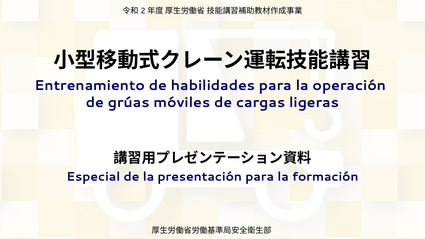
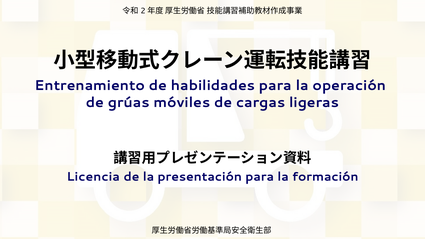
Especial: Especial -> Licencia (93, 177)
